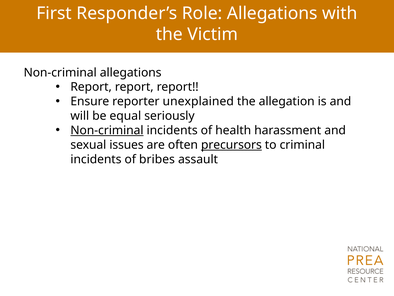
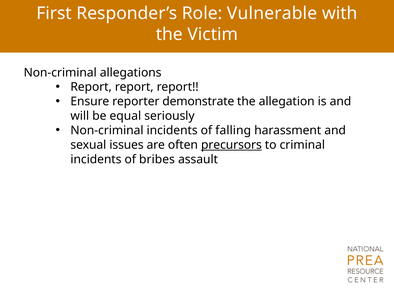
Role Allegations: Allegations -> Vulnerable (272, 13)
unexplained: unexplained -> demonstrate (198, 101)
Non-criminal underline: present -> none (107, 130)
health: health -> falling (233, 130)
